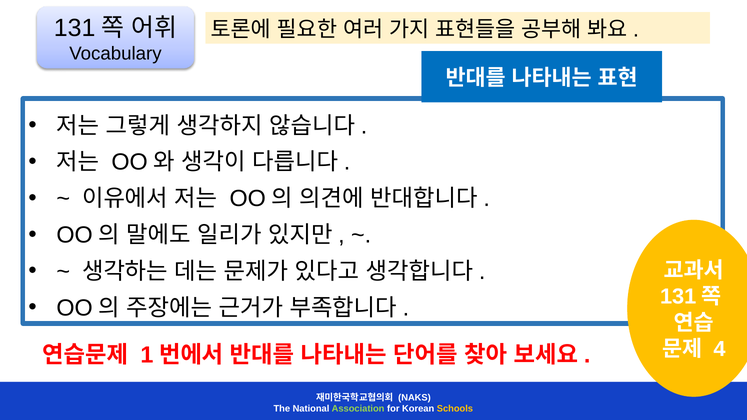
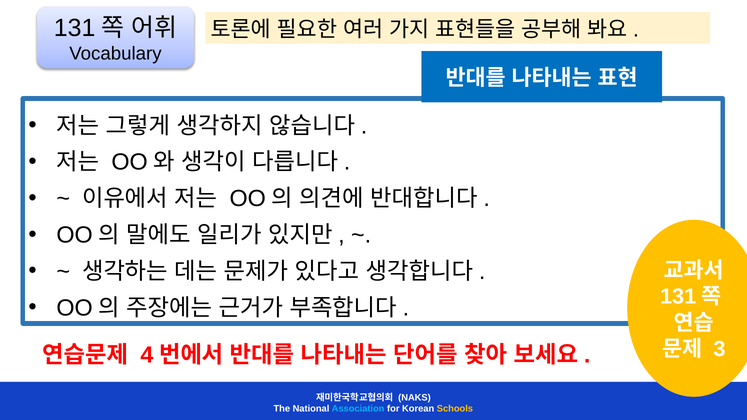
4: 4 -> 3 (719, 349)
1: 1 -> 4 (147, 355)
Association colour: light green -> light blue (358, 409)
